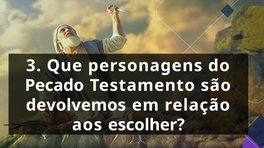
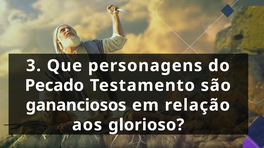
devolvemos: devolvemos -> gananciosos (76, 106)
escolher: escolher -> glorioso (146, 125)
